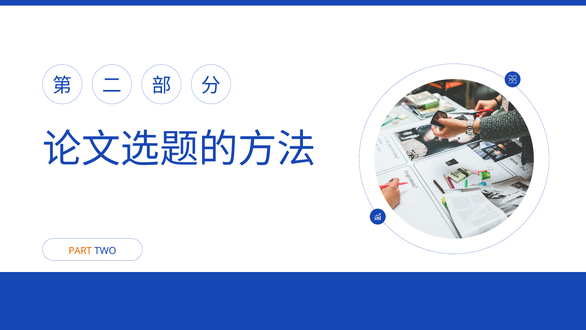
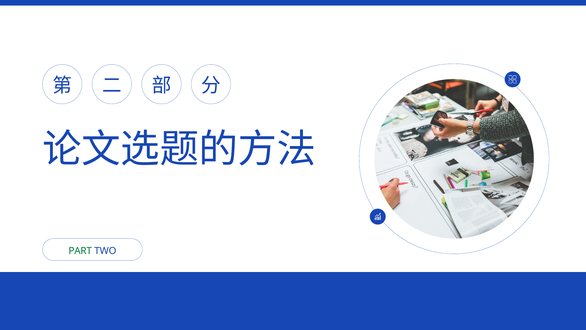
PART colour: orange -> green (80, 251)
